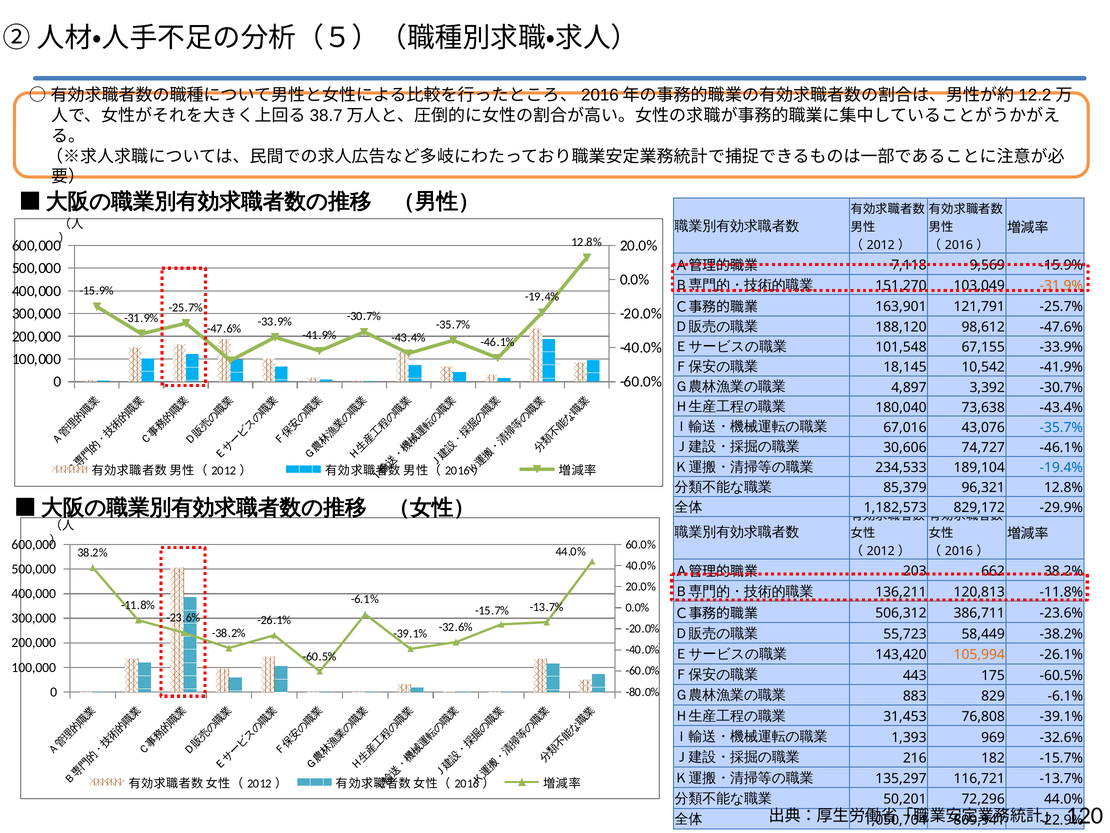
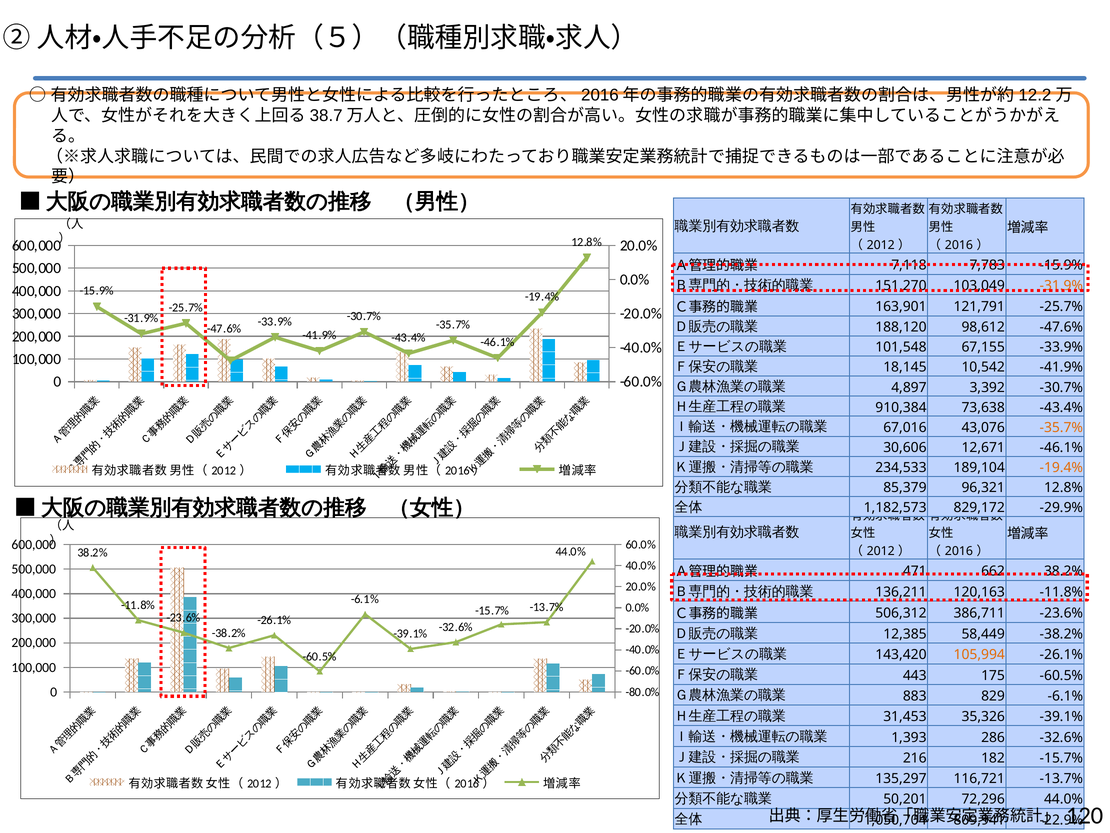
9,569: 9,569 -> 7,783 (987, 265)
180,040: 180,040 -> 910,384 (901, 407)
-35.7% colour: blue -> orange (1061, 427)
74,727: 74,727 -> 12,671 (983, 447)
-19.4% colour: blue -> orange (1061, 467)
203: 203 -> 471 (915, 571)
120,813: 120,813 -> 120,163 (979, 592)
55,723: 55,723 -> 12,385 (905, 634)
76,808: 76,808 -> 35,326 (983, 716)
969: 969 -> 286 (993, 737)
